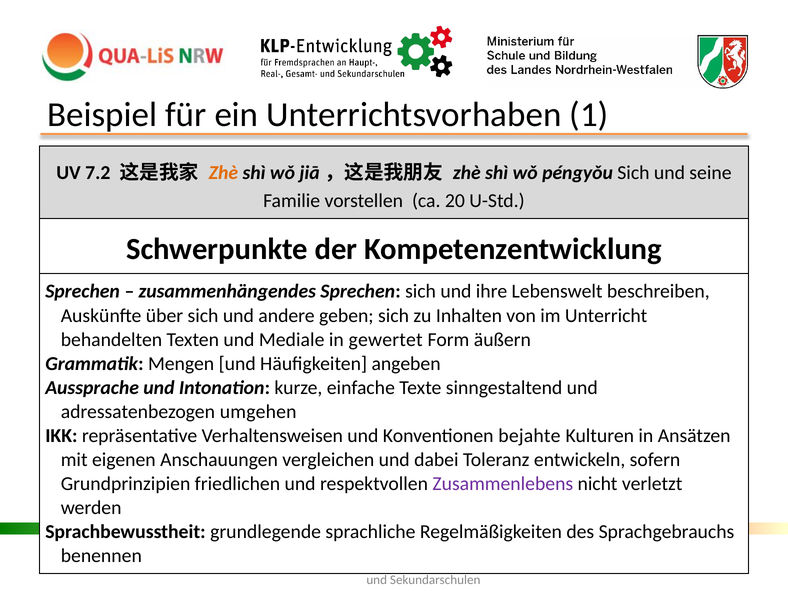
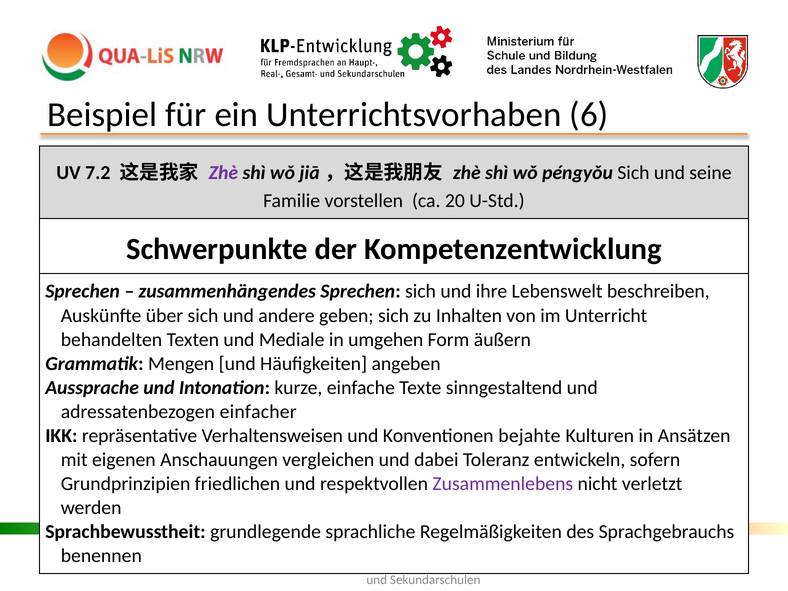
1: 1 -> 6 (589, 115)
Zhè colour: orange -> purple (223, 173)
gewertet: gewertet -> umgehen (386, 340)
umgehen: umgehen -> einfacher (258, 412)
